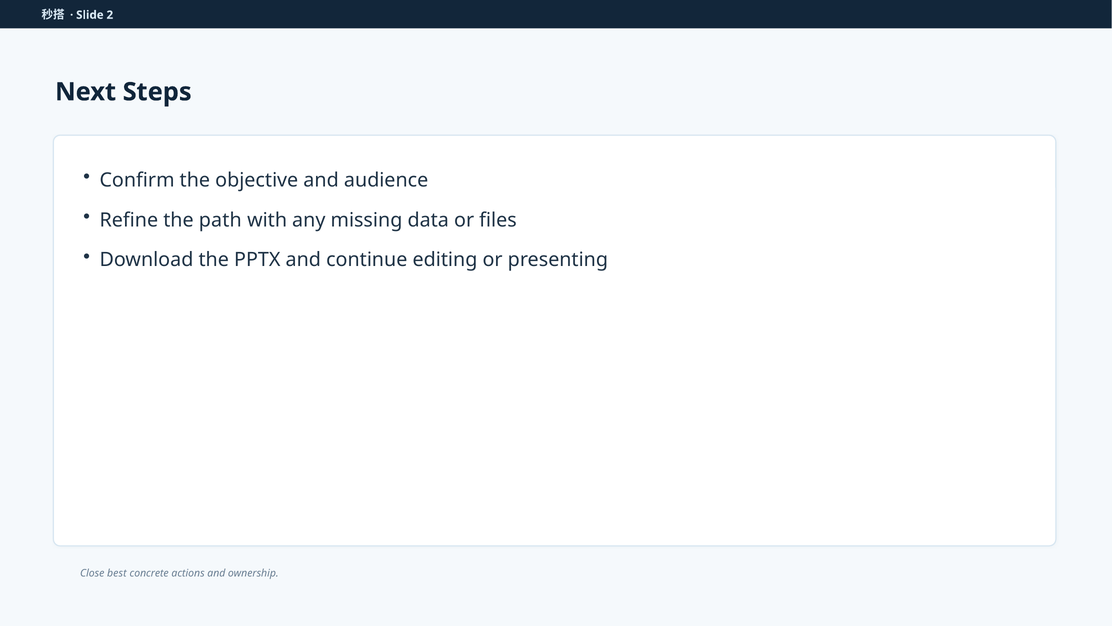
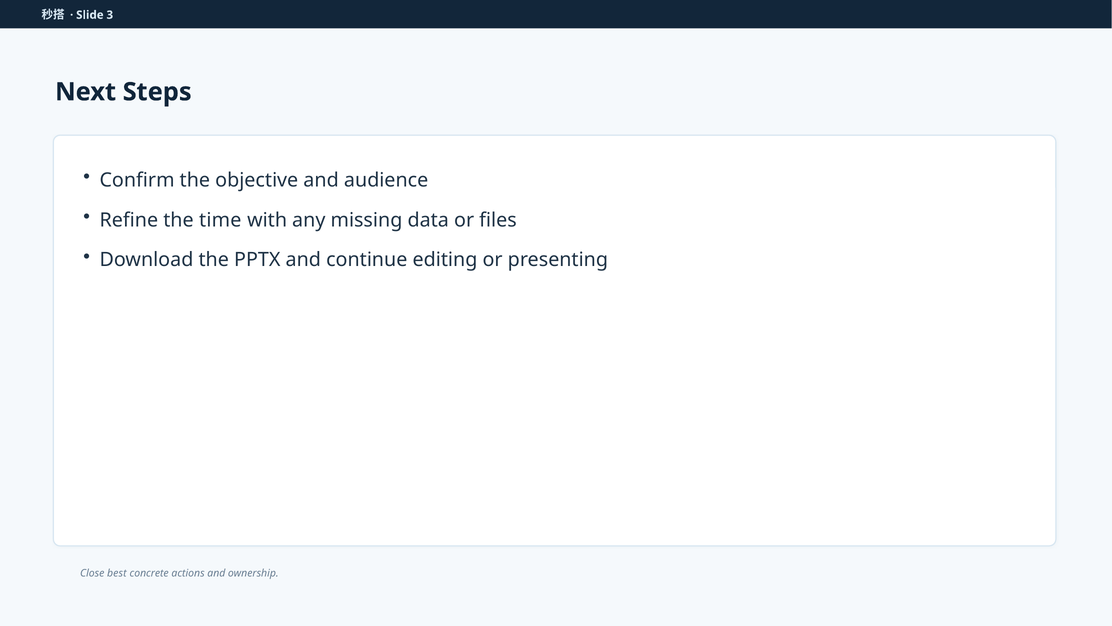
2: 2 -> 3 (110, 15)
path: path -> time (220, 220)
